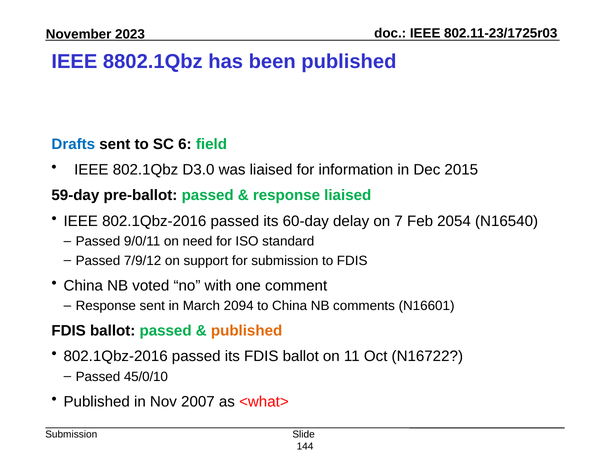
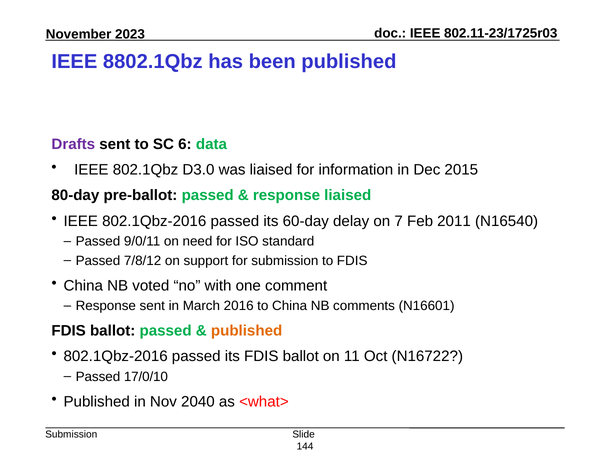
Drafts colour: blue -> purple (73, 144)
field: field -> data (211, 144)
59-day: 59-day -> 80-day (75, 196)
2054: 2054 -> 2011 (454, 221)
7/9/12: 7/9/12 -> 7/8/12 (143, 261)
2094: 2094 -> 2016 (239, 306)
45/0/10: 45/0/10 -> 17/0/10 (146, 377)
2007: 2007 -> 2040 (198, 402)
